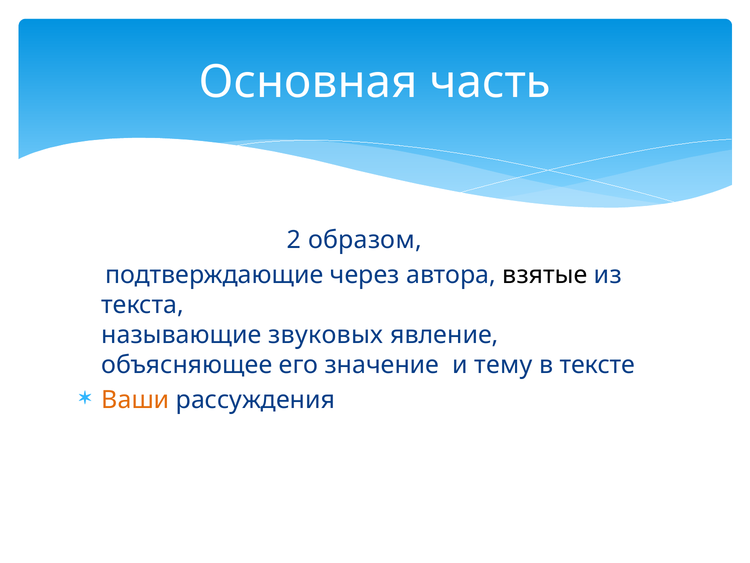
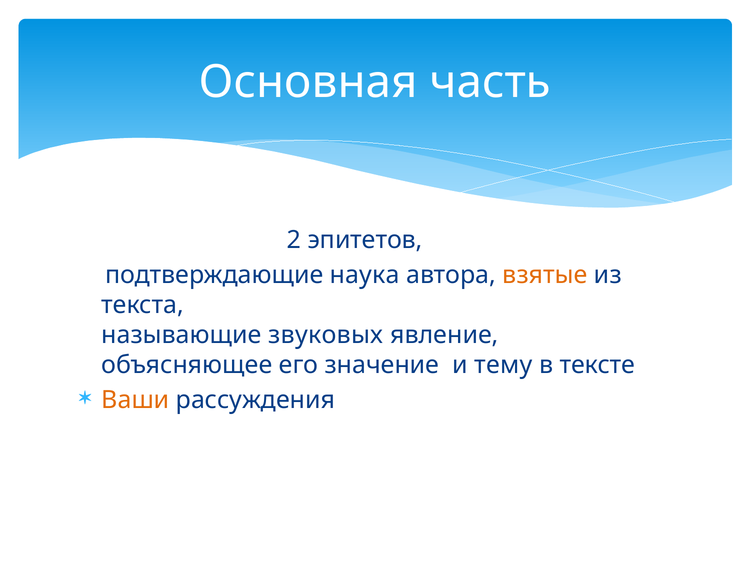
образом: образом -> эпитетов (365, 240)
через: через -> наука (365, 275)
взятые colour: black -> orange (545, 275)
